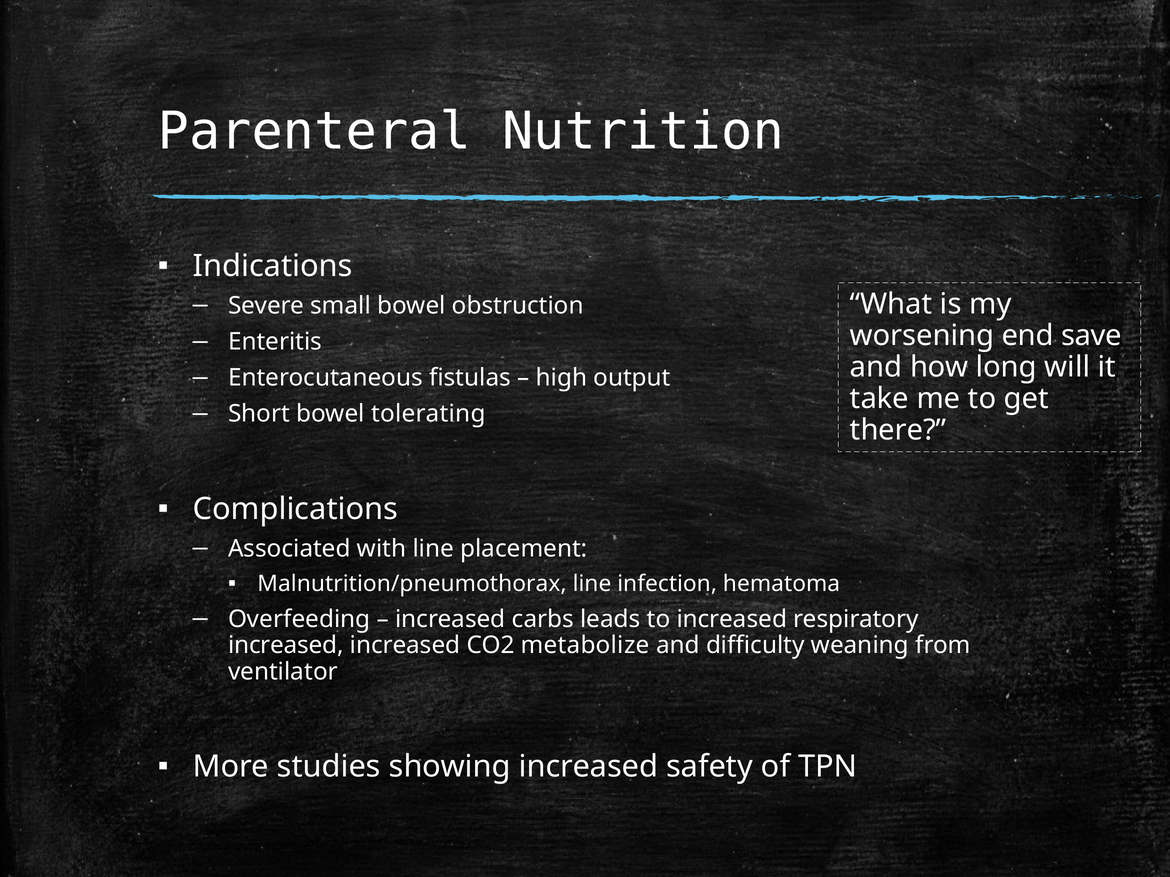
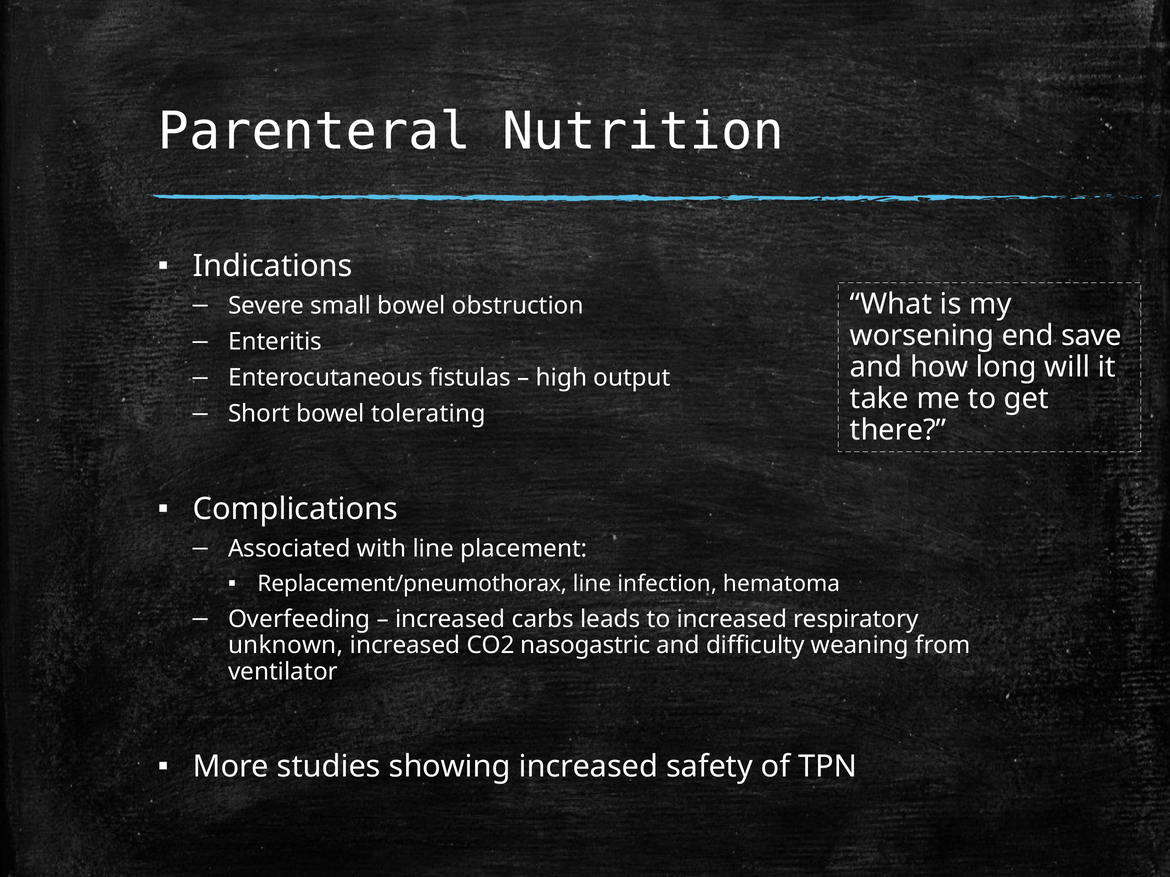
Malnutrition/pneumothorax: Malnutrition/pneumothorax -> Replacement/pneumothorax (412, 584)
increased: increased -> unknown (286, 646)
metabolize: metabolize -> nasogastric (585, 646)
